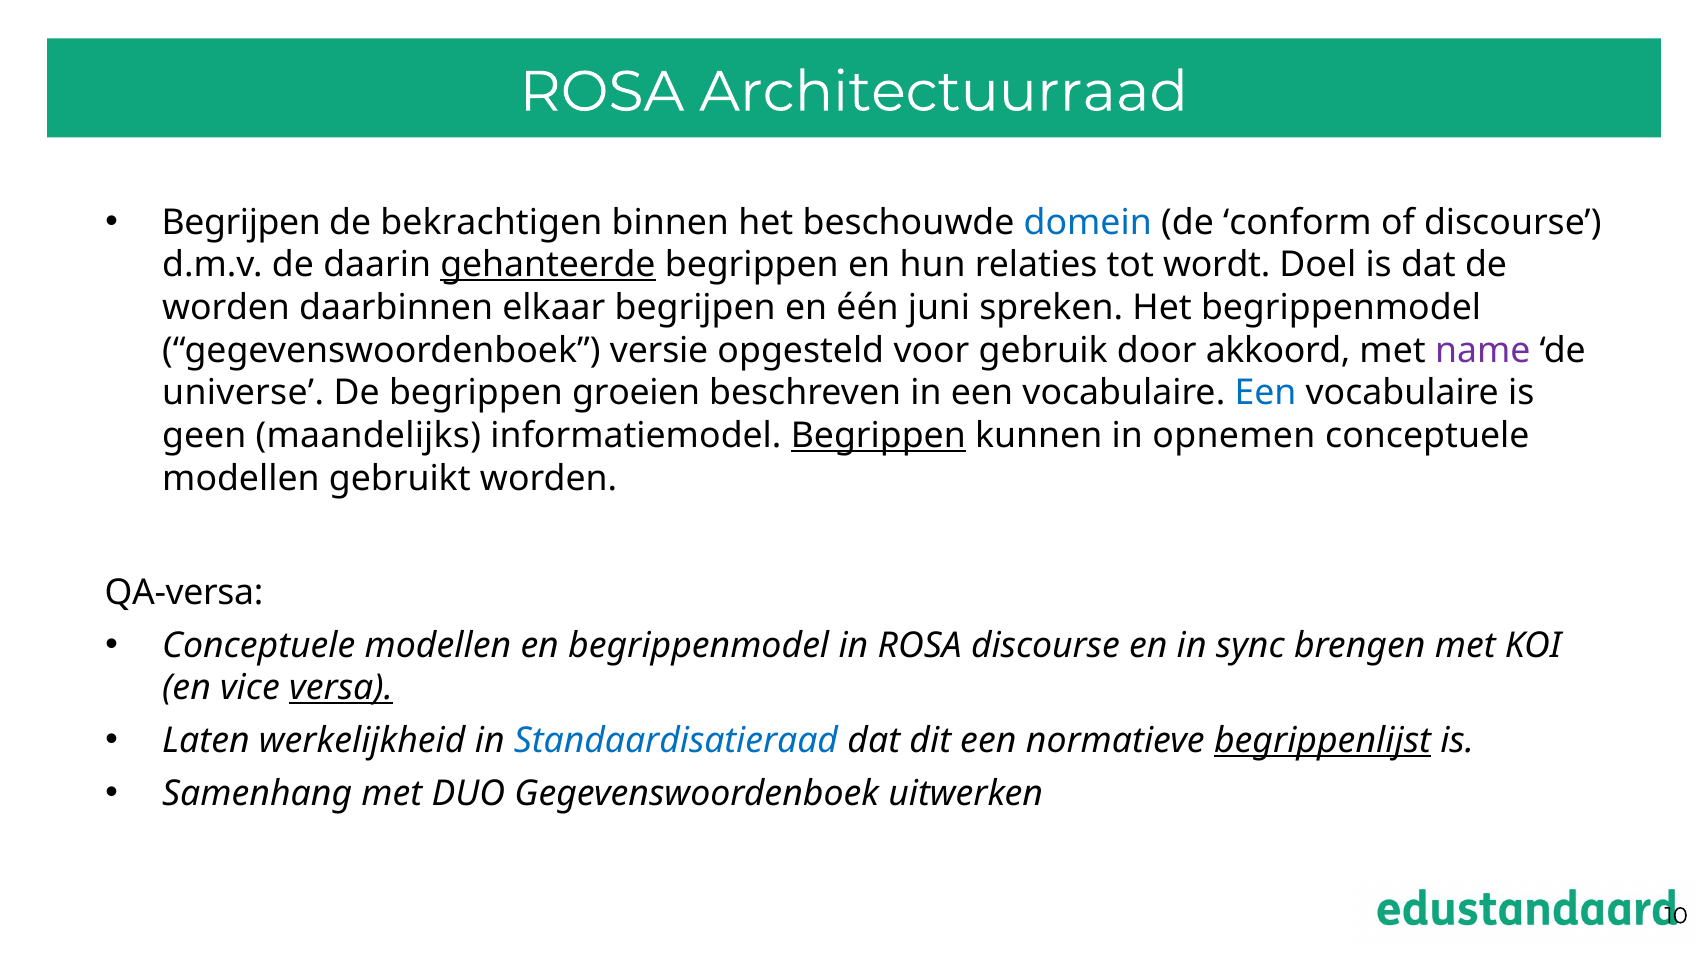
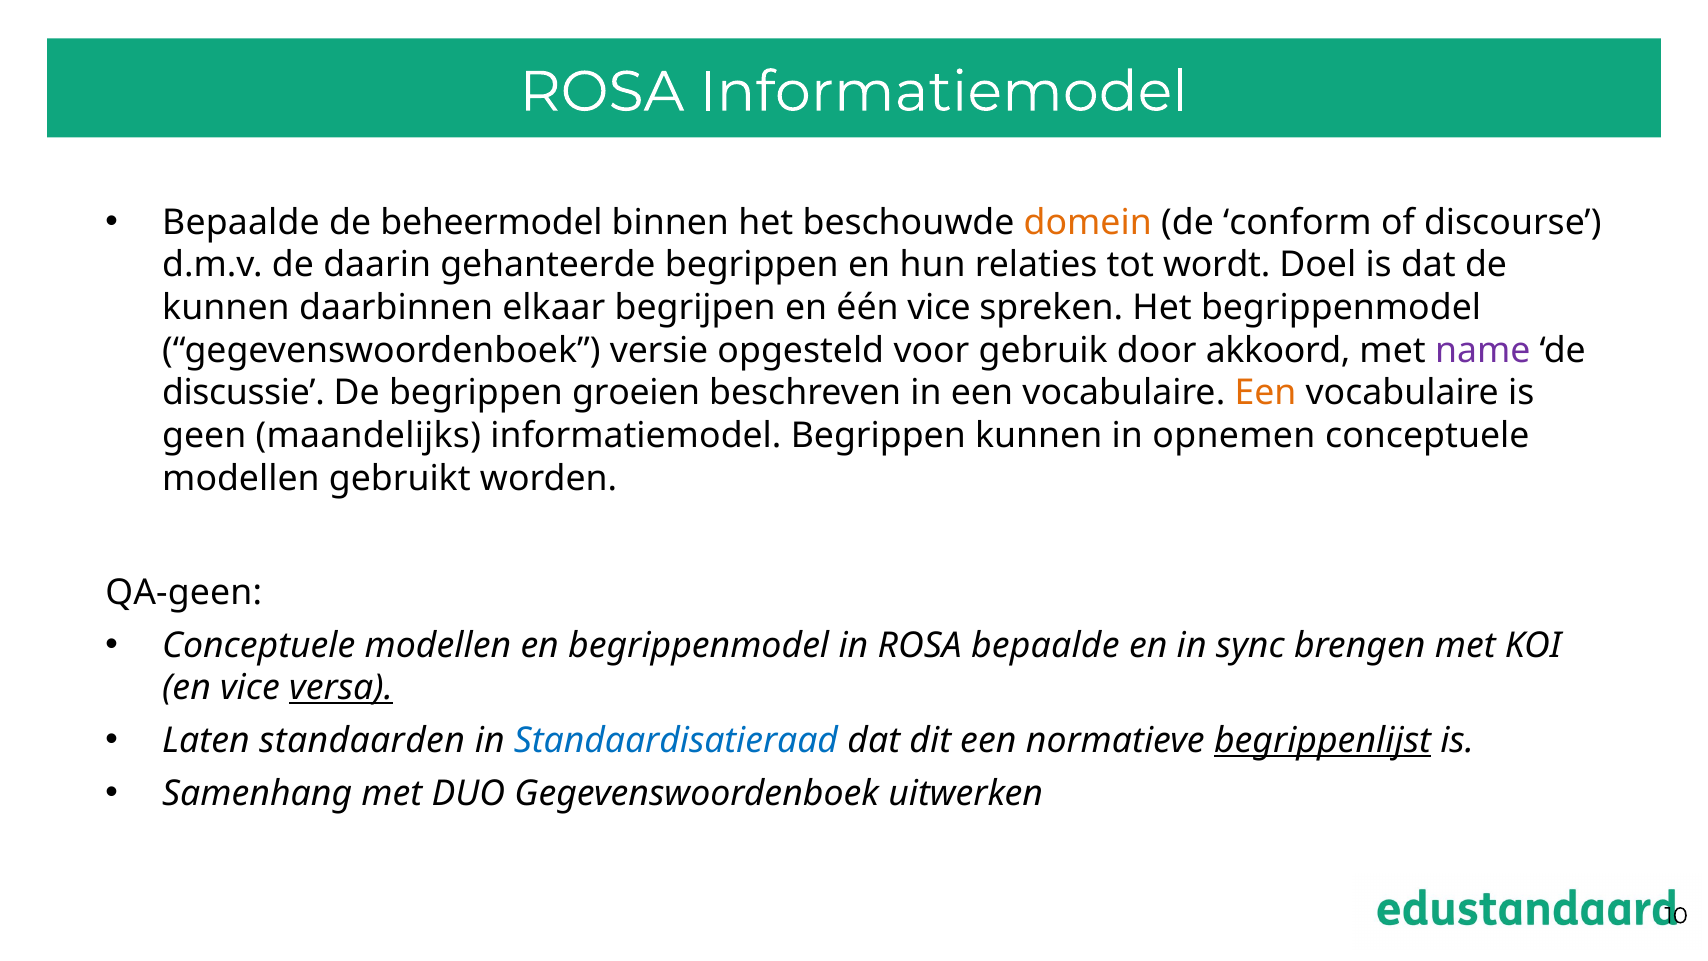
ROSA Architectuurraad: Architectuurraad -> Informatiemodel (943, 92)
Begrijpen: Begrijpen -> Bepaalde (241, 222)
bekrachtigen: bekrachtigen -> beheermodel (492, 222)
domein colour: blue -> orange (1088, 222)
gehanteerde underline: present -> none (548, 265)
worden: worden -> kunnen (226, 308)
één juni: juni -> vice (939, 308)
universe: universe -> discussie (243, 393)
Een colour: blue -> orange (1265, 393)
Begrippen underline: present -> none (878, 436)
QA-versa: QA-versa -> QA-geen (184, 592)
ROSA discourse: discourse -> bepaalde (1045, 645)
werkelijkheid: werkelijkheid -> standaarden (362, 741)
